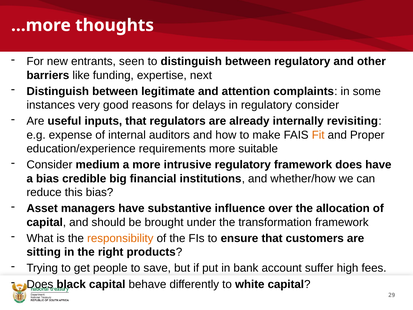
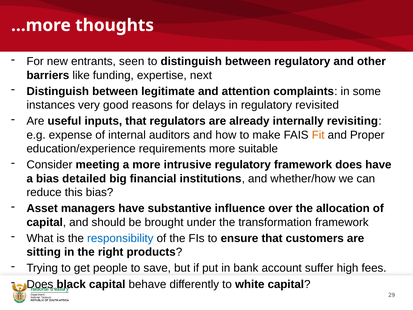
regulatory consider: consider -> revisited (317, 105)
medium: medium -> meeting (98, 165)
credible: credible -> detailed (84, 178)
responsibility colour: orange -> blue (120, 238)
